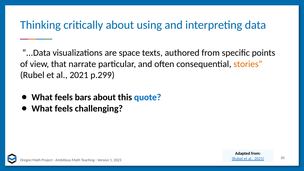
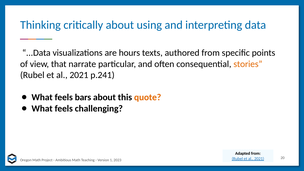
space: space -> hours (129, 53)
p.299: p.299 -> p.241 (103, 75)
quote colour: blue -> orange (148, 97)
